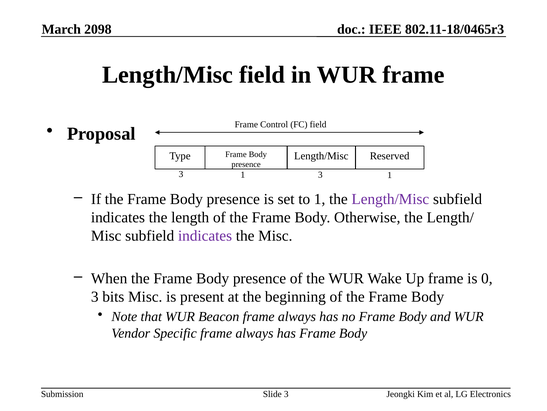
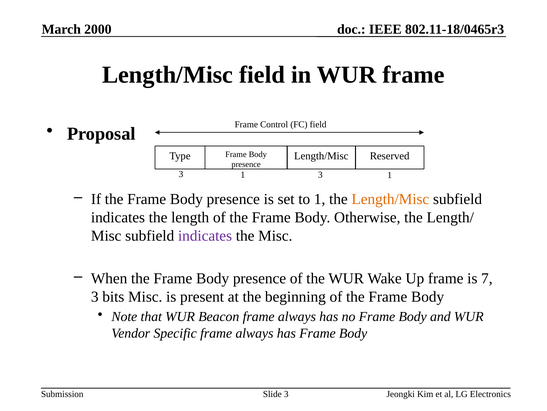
2098: 2098 -> 2000 (98, 29)
Length/Misc colour: purple -> orange (390, 199)
0: 0 -> 7 (487, 278)
